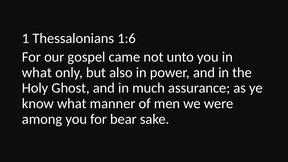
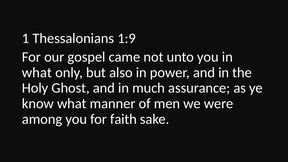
1:6: 1:6 -> 1:9 (127, 38)
bear: bear -> faith (123, 119)
